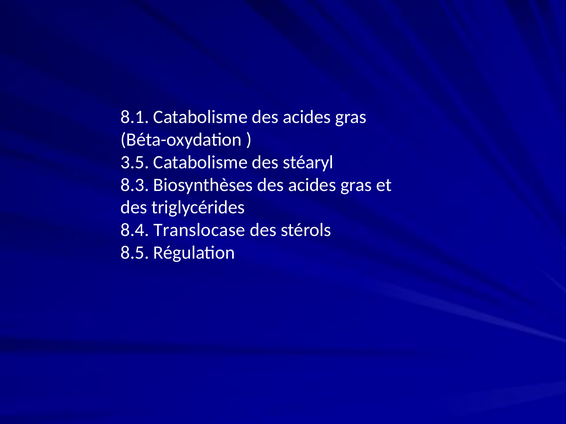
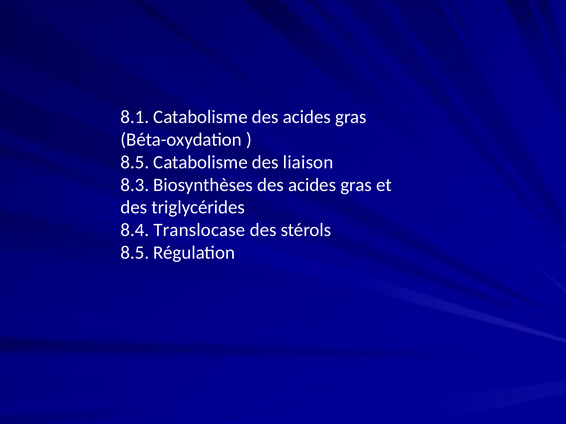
3.5: 3.5 -> 8.5 (135, 162)
stéaryl: stéaryl -> liaison (308, 162)
